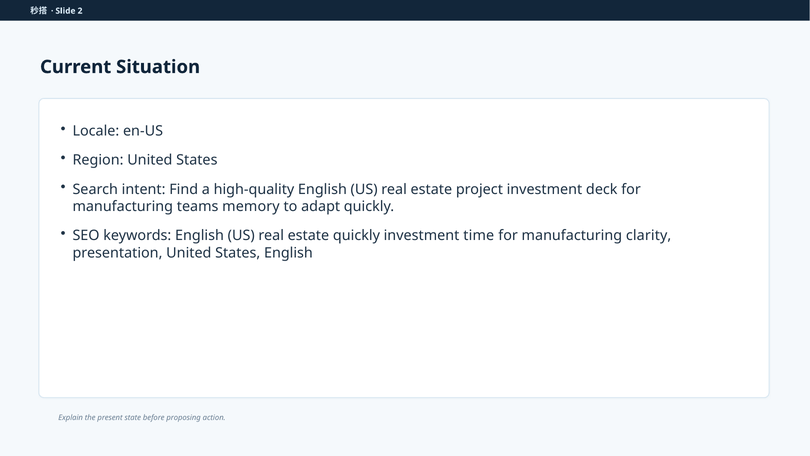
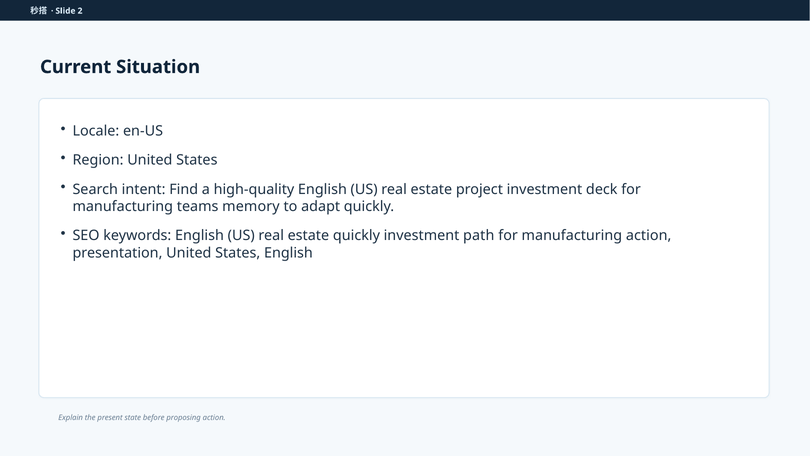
time: time -> path (479, 235)
manufacturing clarity: clarity -> action (649, 235)
